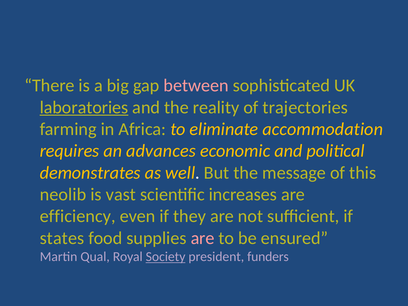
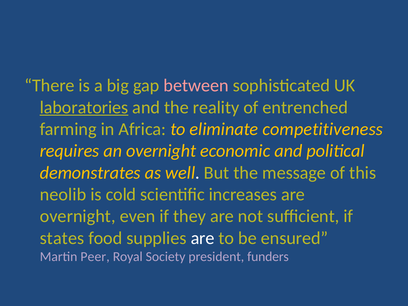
trajectories: trajectories -> entrenched (305, 107)
accommodation: accommodation -> competitiveness (323, 129)
an advances: advances -> overnight (161, 151)
vast: vast -> cold (121, 195)
efficiency: efficiency -> overnight (78, 216)
are colour: pink -> white (203, 238)
Qual: Qual -> Peer (95, 257)
Society underline: present -> none (166, 257)
